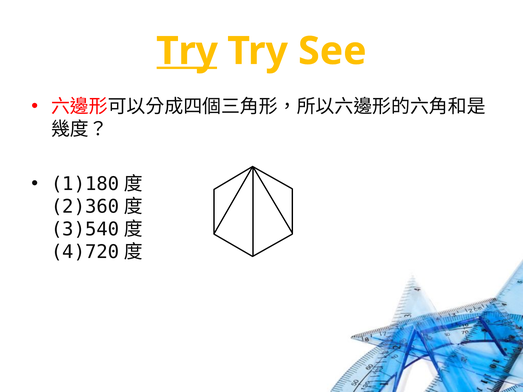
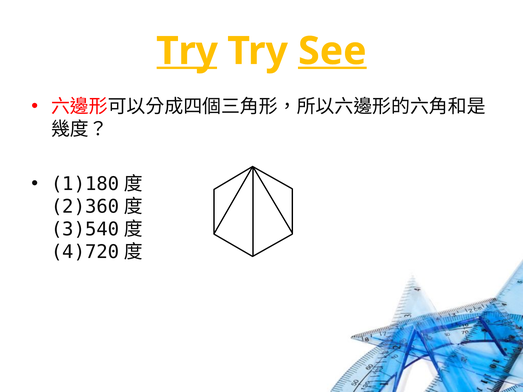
See underline: none -> present (332, 51)
